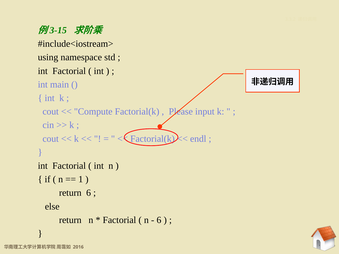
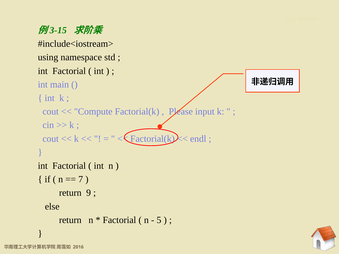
1: 1 -> 7 (81, 179)
return 6: 6 -> 9 (89, 193)
6: 6 -> 5 (159, 220)
